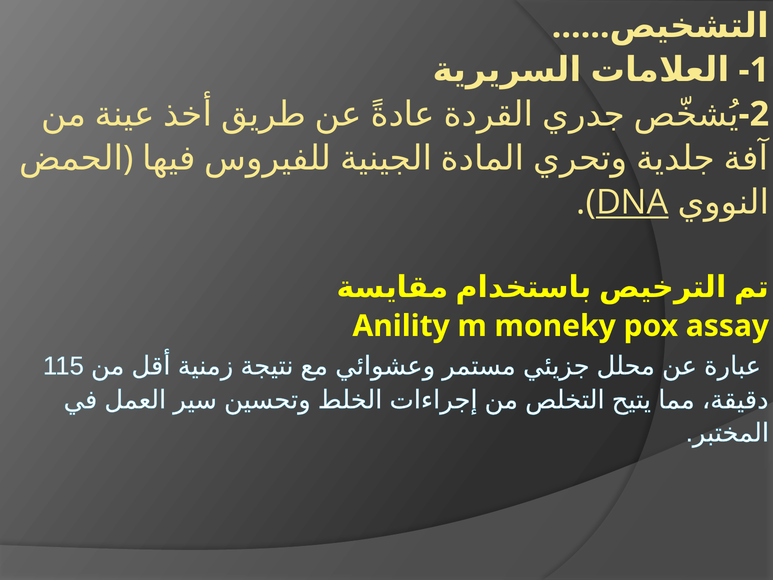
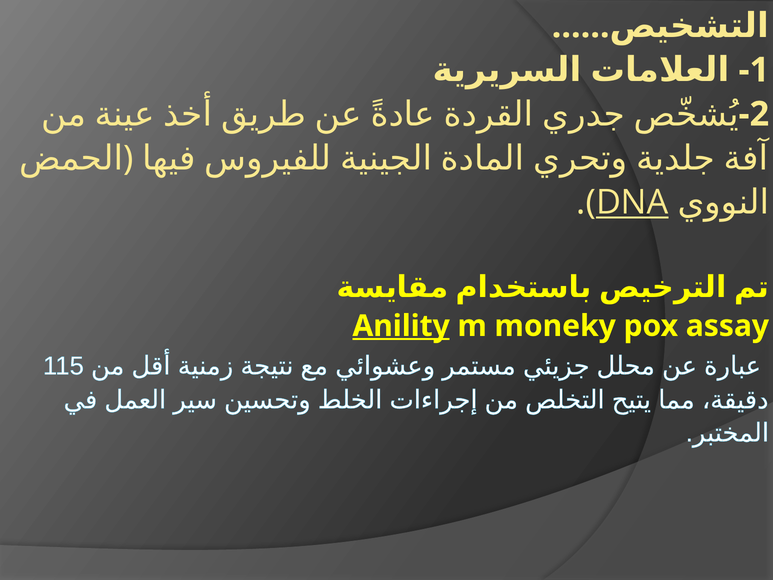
Anility underline: none -> present (401, 326)
